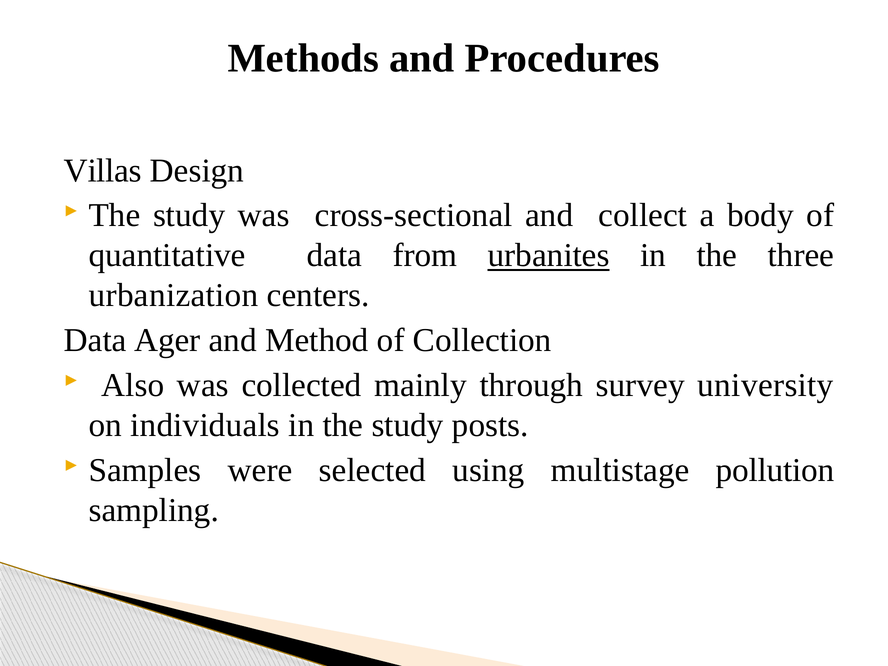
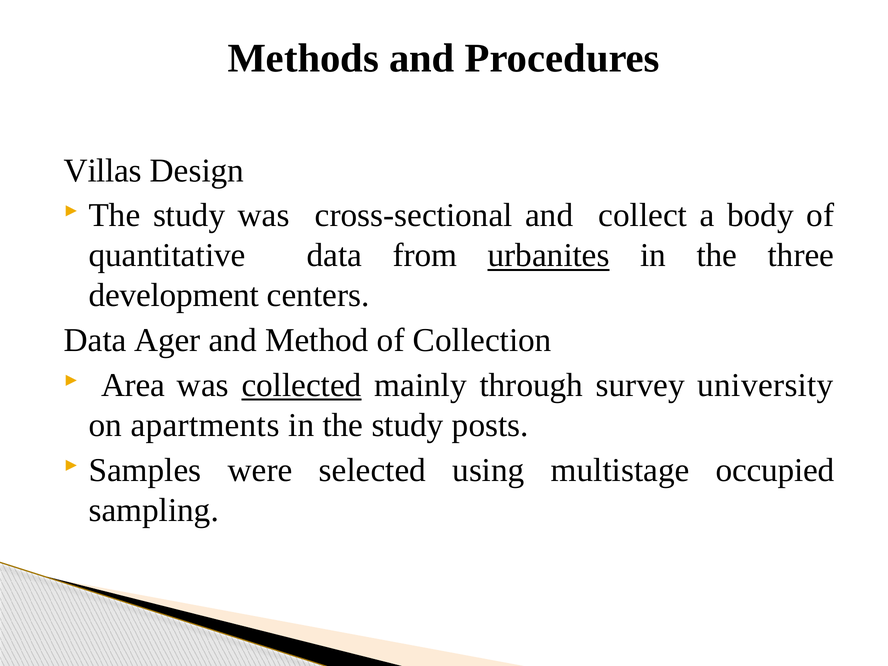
urbanization: urbanization -> development (174, 295)
Also: Also -> Area (133, 385)
collected underline: none -> present (302, 385)
individuals: individuals -> apartments (205, 425)
pollution: pollution -> occupied (775, 470)
